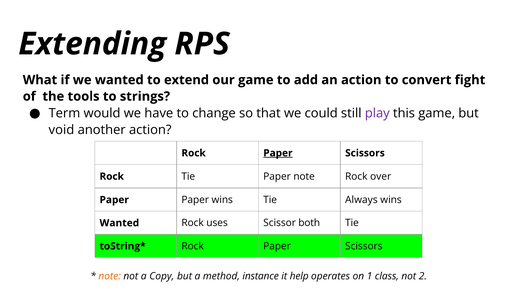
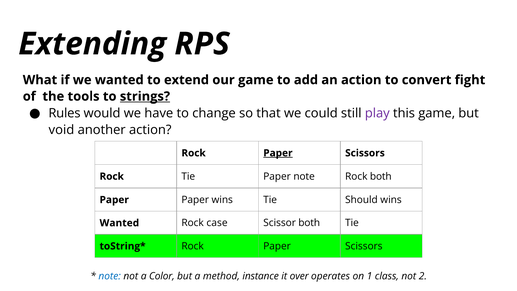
strings underline: none -> present (145, 96)
Term: Term -> Rules (64, 113)
Rock over: over -> both (381, 176)
Always: Always -> Should (361, 200)
uses: uses -> case (217, 223)
note colour: orange -> blue (110, 276)
Copy: Copy -> Color (162, 276)
help: help -> over (299, 276)
